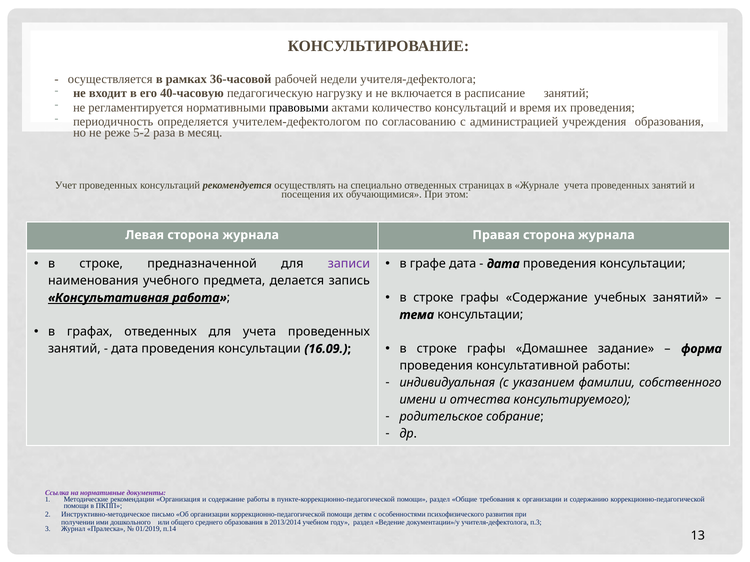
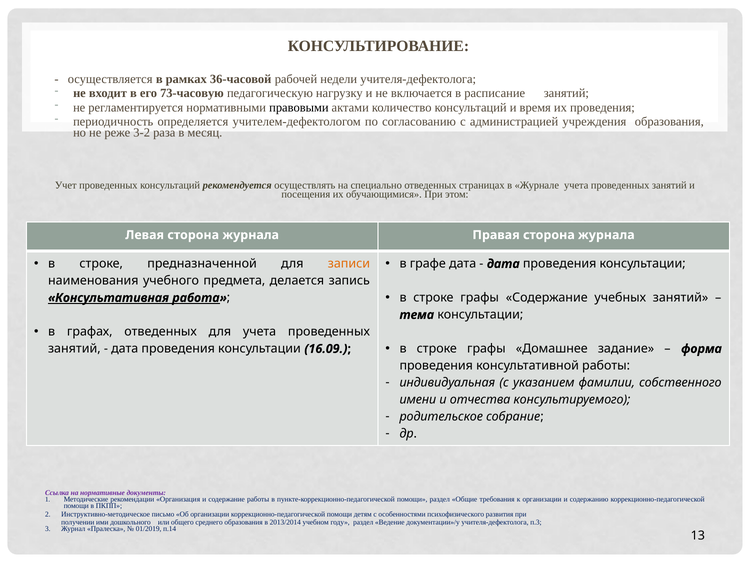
40-часовую: 40-часовую -> 73-часовую (192, 93)
5-2: 5-2 -> 3-2 (142, 133)
записи colour: purple -> orange (349, 264)
